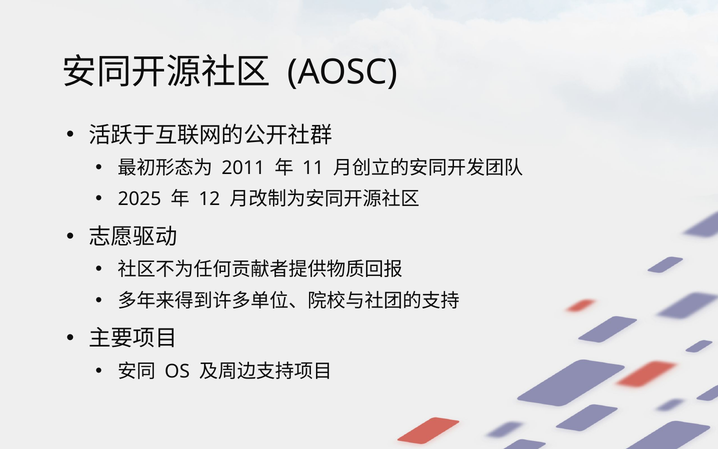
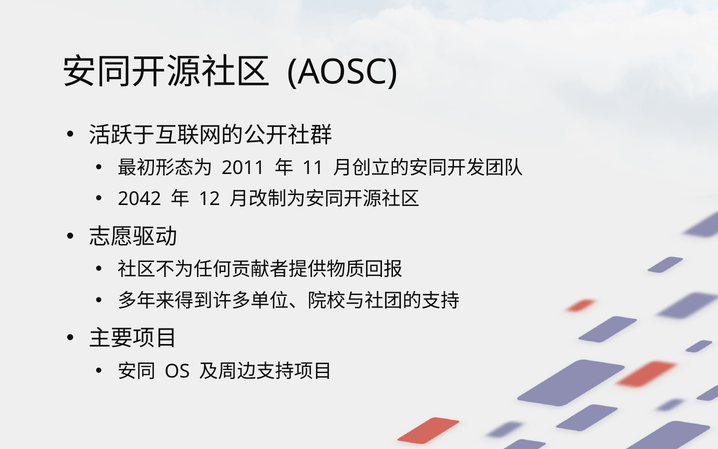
2025: 2025 -> 2042 (140, 199)
